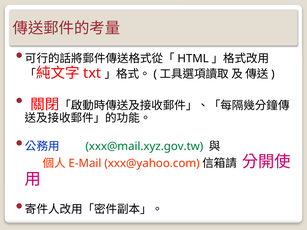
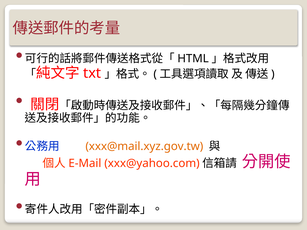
xxx@mail.xyz.gov.tw colour: green -> orange (144, 146)
